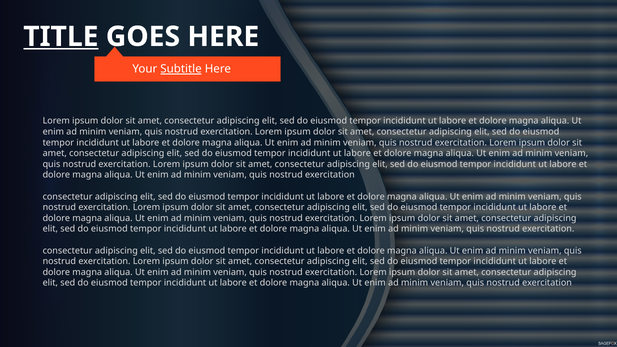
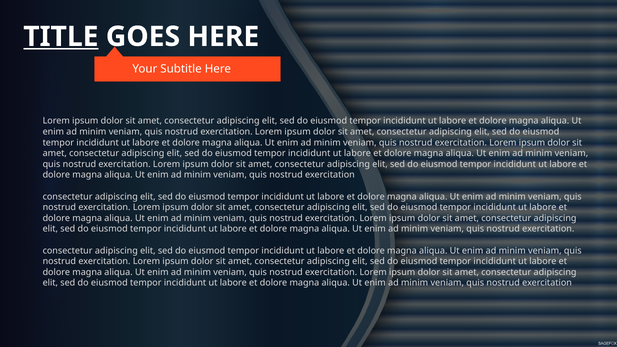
Subtitle underline: present -> none (181, 69)
